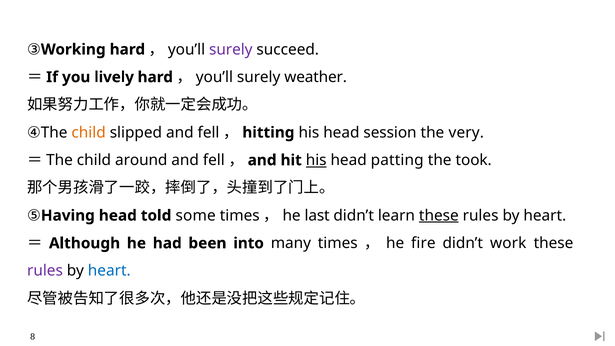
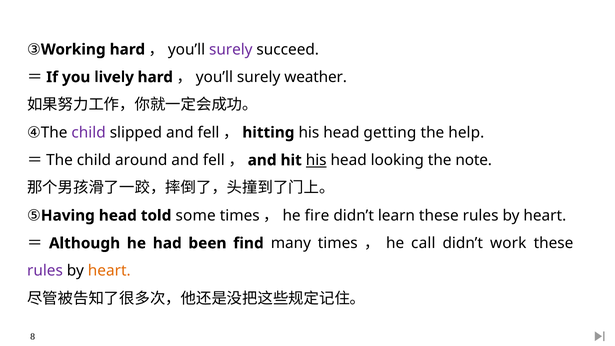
child colour: orange -> purple (89, 133)
session: session -> getting (390, 133)
very: very -> help (466, 133)
patting: patting -> looking (397, 160)
took: took -> note (474, 160)
last: last -> fire (317, 216)
these underline: present -> none (439, 216)
into: into -> find (249, 243)
fire: fire -> call (423, 243)
heart colour: blue -> orange (109, 271)
